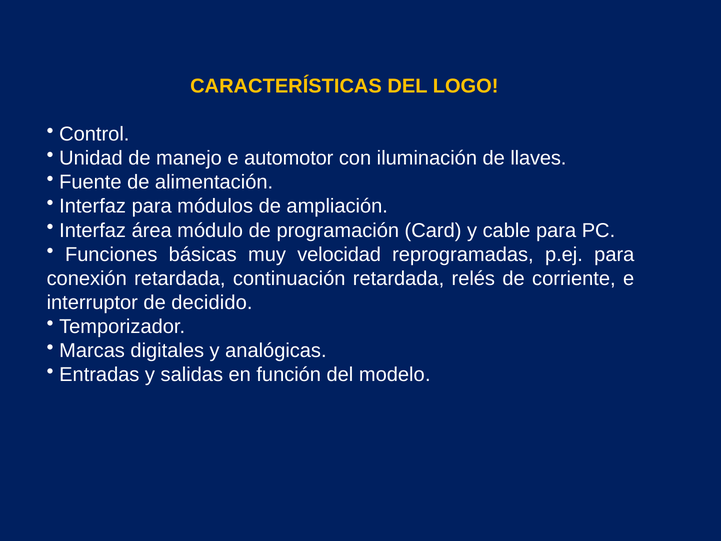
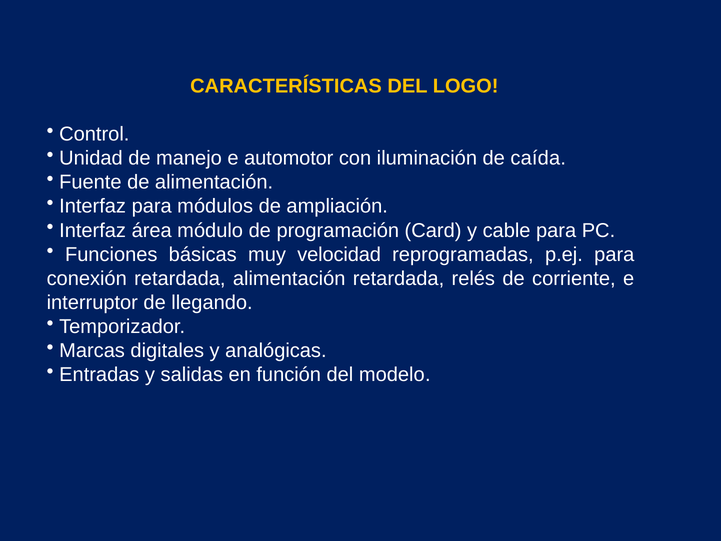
llaves: llaves -> caída (538, 158)
retardada continuación: continuación -> alimentación (289, 278)
decidido: decidido -> llegando (212, 302)
